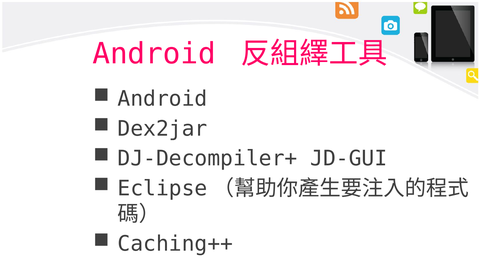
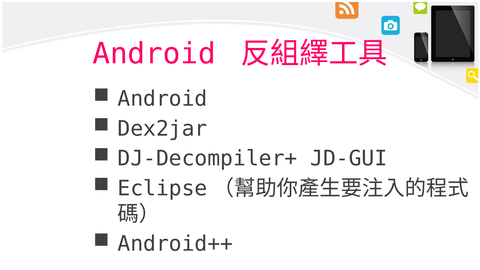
Caching++: Caching++ -> Android++ (175, 244)
